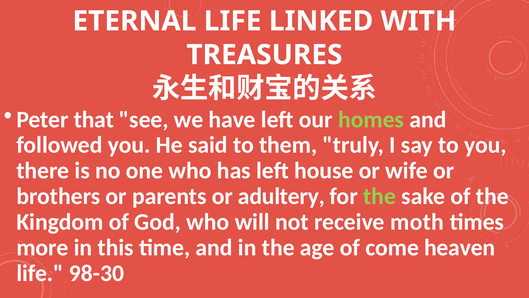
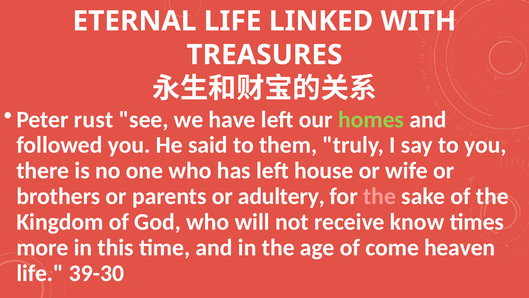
that: that -> rust (94, 119)
the colour: light green -> pink (380, 196)
moth: moth -> know (417, 222)
98-30: 98-30 -> 39-30 (97, 273)
